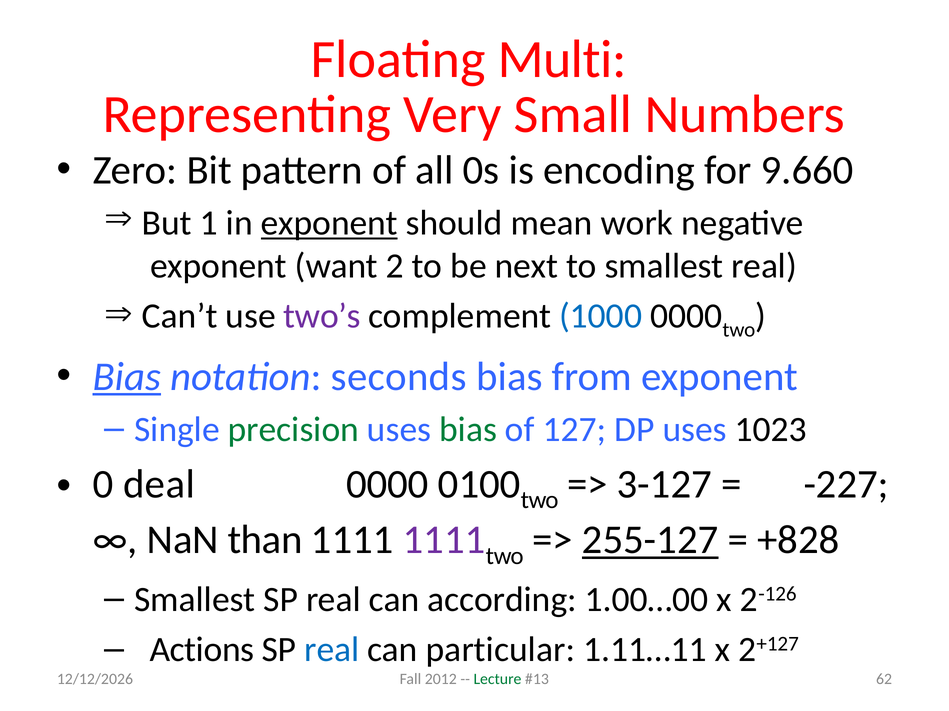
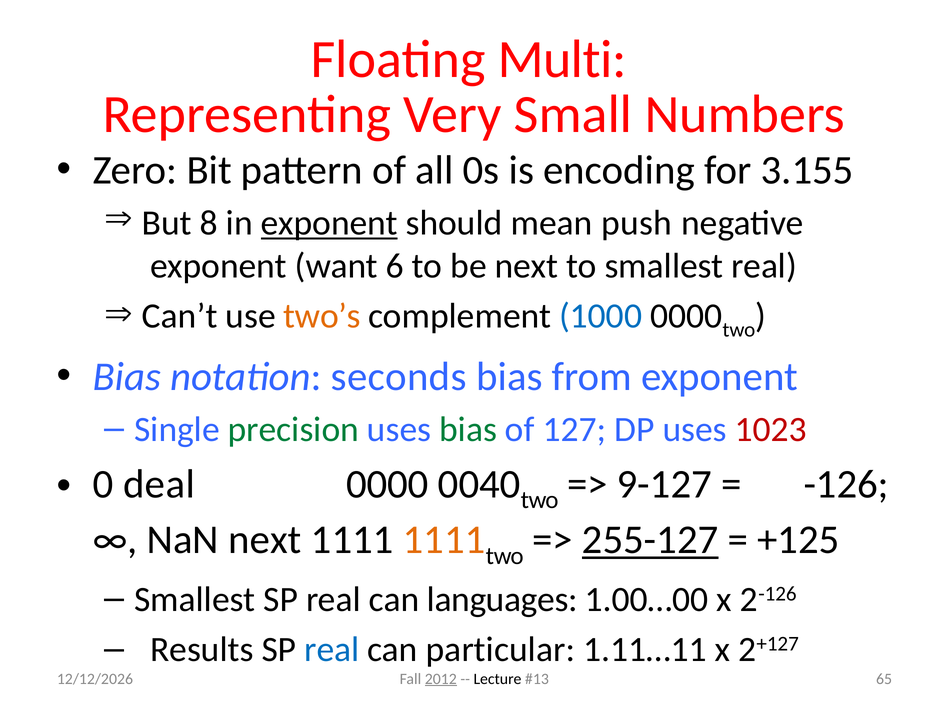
9.660: 9.660 -> 3.155 (807, 170)
1: 1 -> 8 (209, 223)
work: work -> push (637, 223)
2: 2 -> 6 (395, 266)
two’s colour: purple -> orange (322, 316)
Bias underline: present -> none (127, 377)
1023 colour: black -> red (771, 430)
0100: 0100 -> 0040 (479, 485)
3-127: 3-127 -> 9-127 (664, 485)
-227: -227 -> -126 (846, 485)
NaN than: than -> next (265, 541)
1111 colour: purple -> orange (444, 541)
+828: +828 -> +125 (798, 541)
according: according -> languages (502, 600)
Actions: Actions -> Results (202, 650)
2012 underline: none -> present (441, 680)
Lecture colour: green -> black (497, 680)
62: 62 -> 65 (884, 680)
